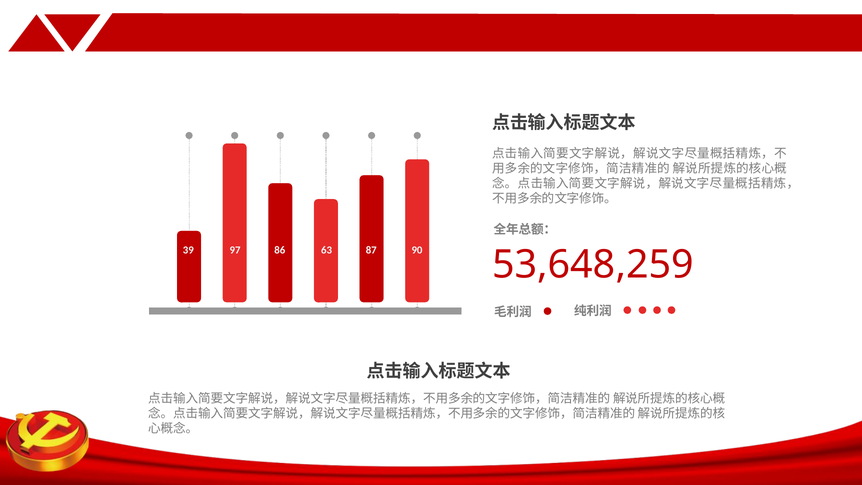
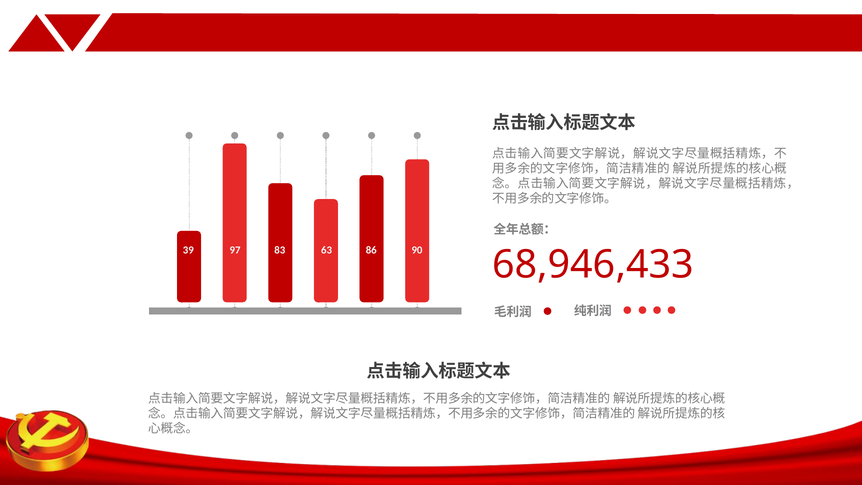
86: 86 -> 83 (280, 250)
87: 87 -> 86 (371, 250)
53,648,259: 53,648,259 -> 68,946,433 (593, 264)
